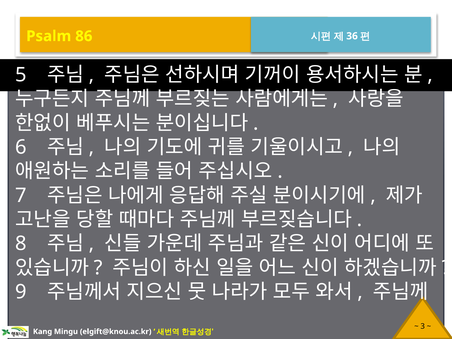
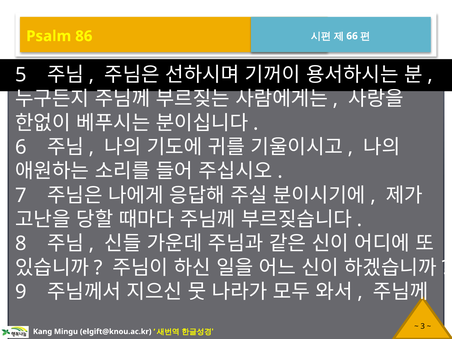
36: 36 -> 66 (352, 36)
